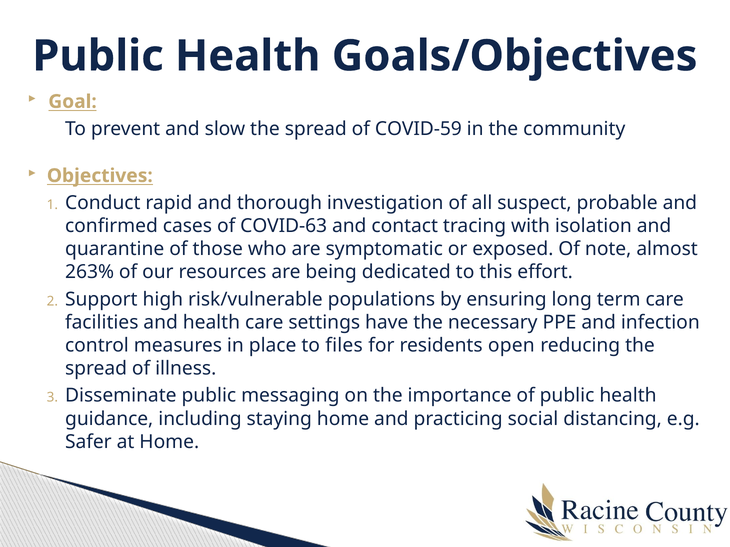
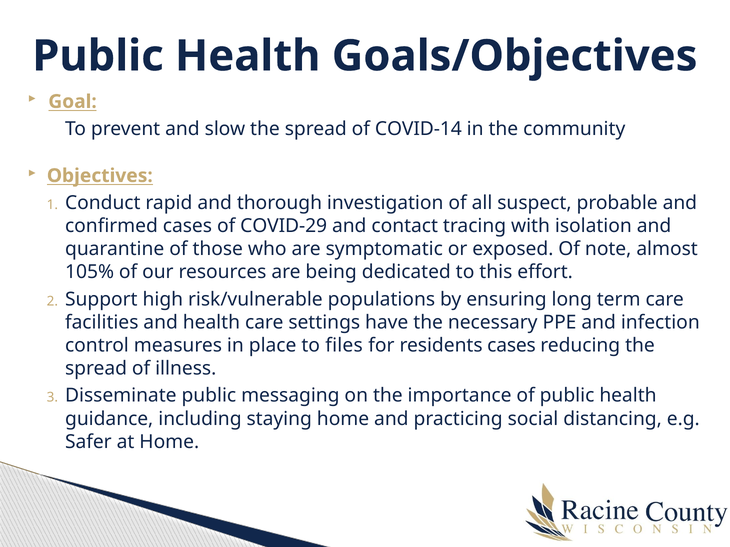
COVID-59: COVID-59 -> COVID-14 (418, 129)
COVID-63: COVID-63 -> COVID-29 (284, 226)
263%: 263% -> 105% (90, 272)
residents open: open -> cases (512, 346)
